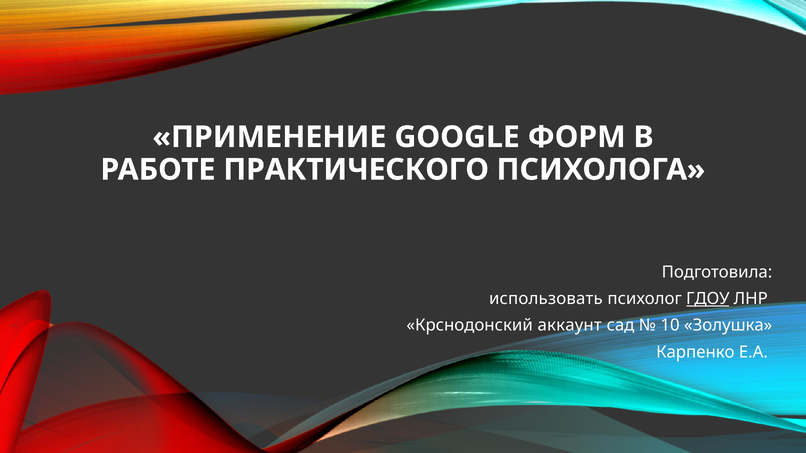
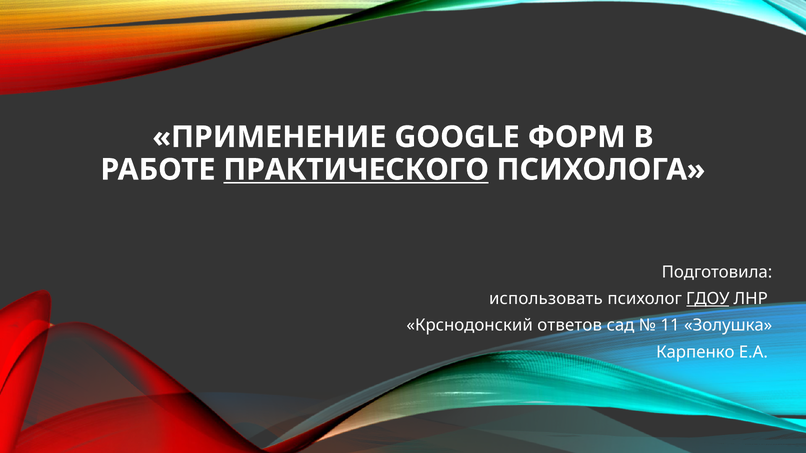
ПРАКТИЧЕСКОГО underline: none -> present (356, 170)
аккаунт: аккаунт -> ответов (570, 326)
10: 10 -> 11 (670, 326)
